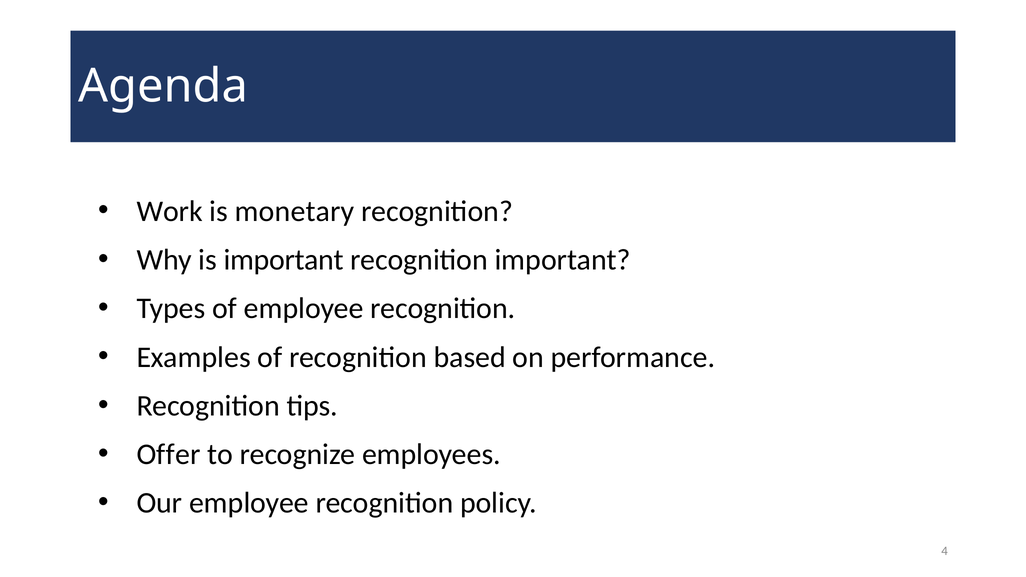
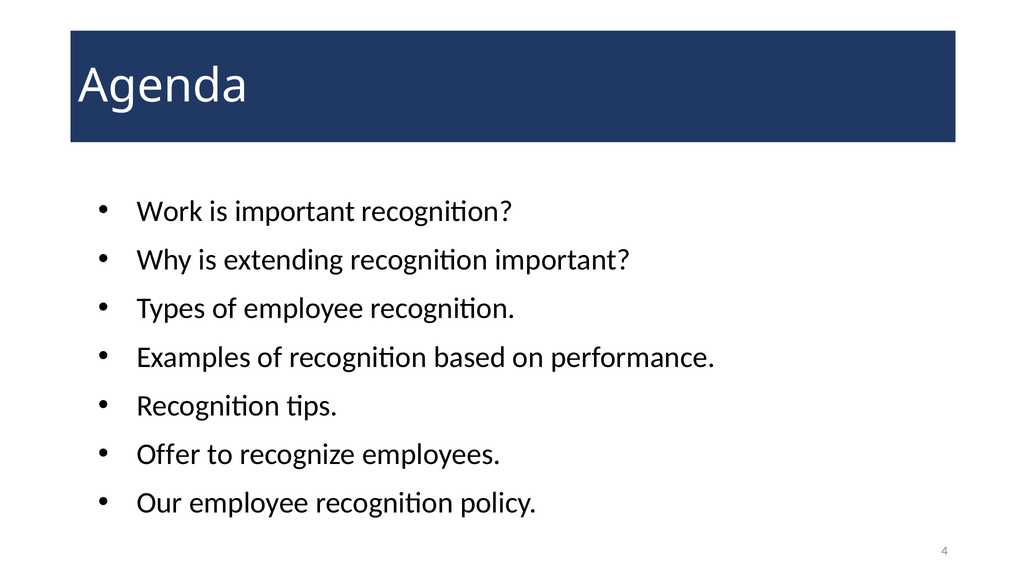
is monetary: monetary -> important (295, 211)
is important: important -> extending (284, 260)
